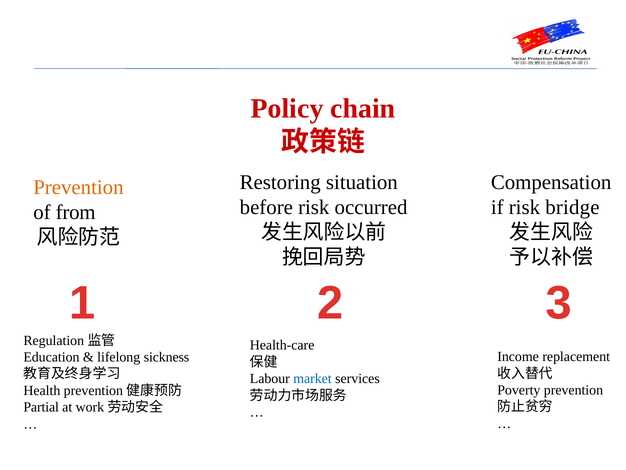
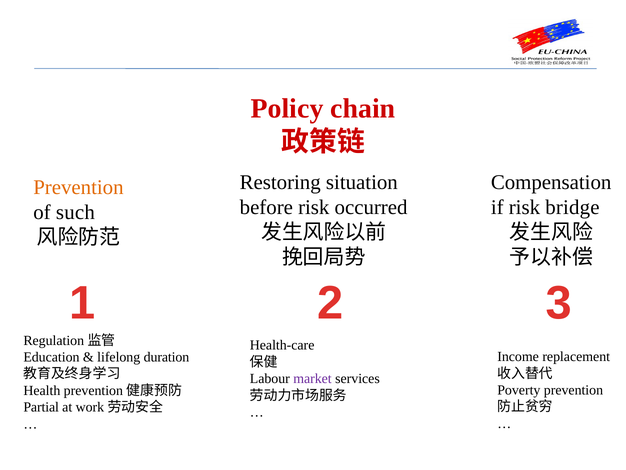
from: from -> such (75, 212)
sickness: sickness -> duration (167, 357)
market colour: blue -> purple (312, 378)
